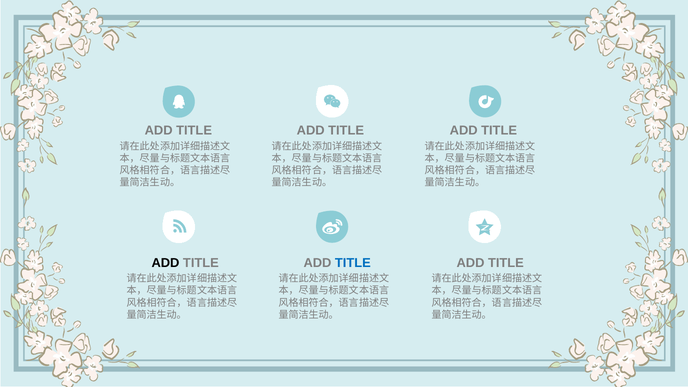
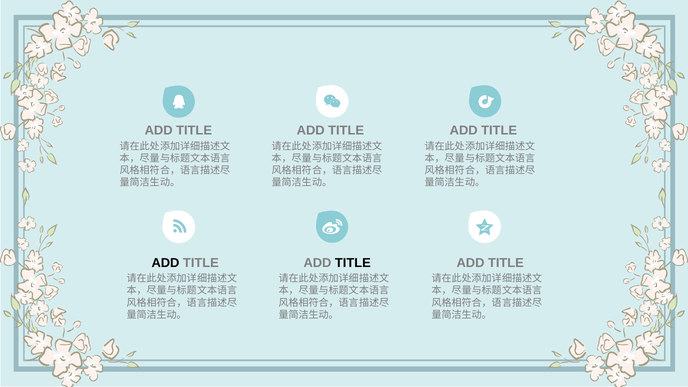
TITLE colour: blue -> black (353, 263)
